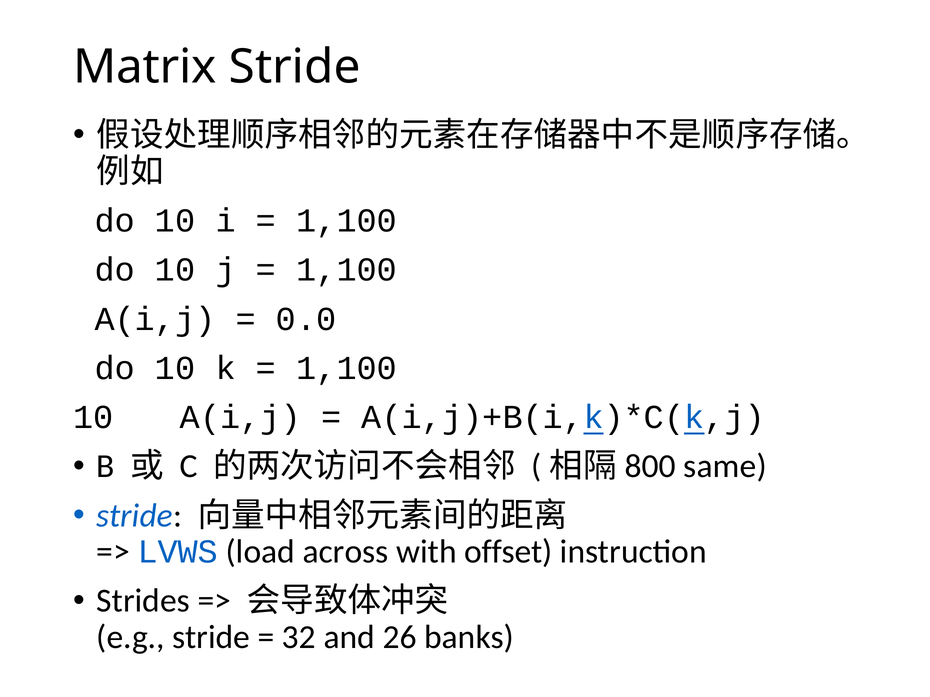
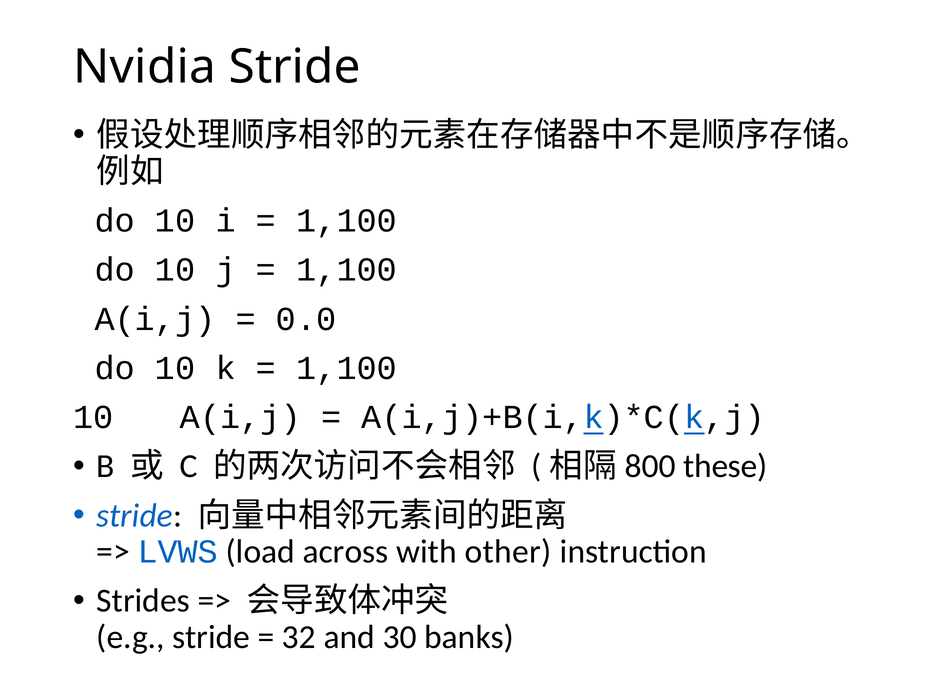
Matrix: Matrix -> Nvidia (145, 67)
same: same -> these (725, 467)
offset: offset -> other (508, 552)
26: 26 -> 30 (400, 638)
